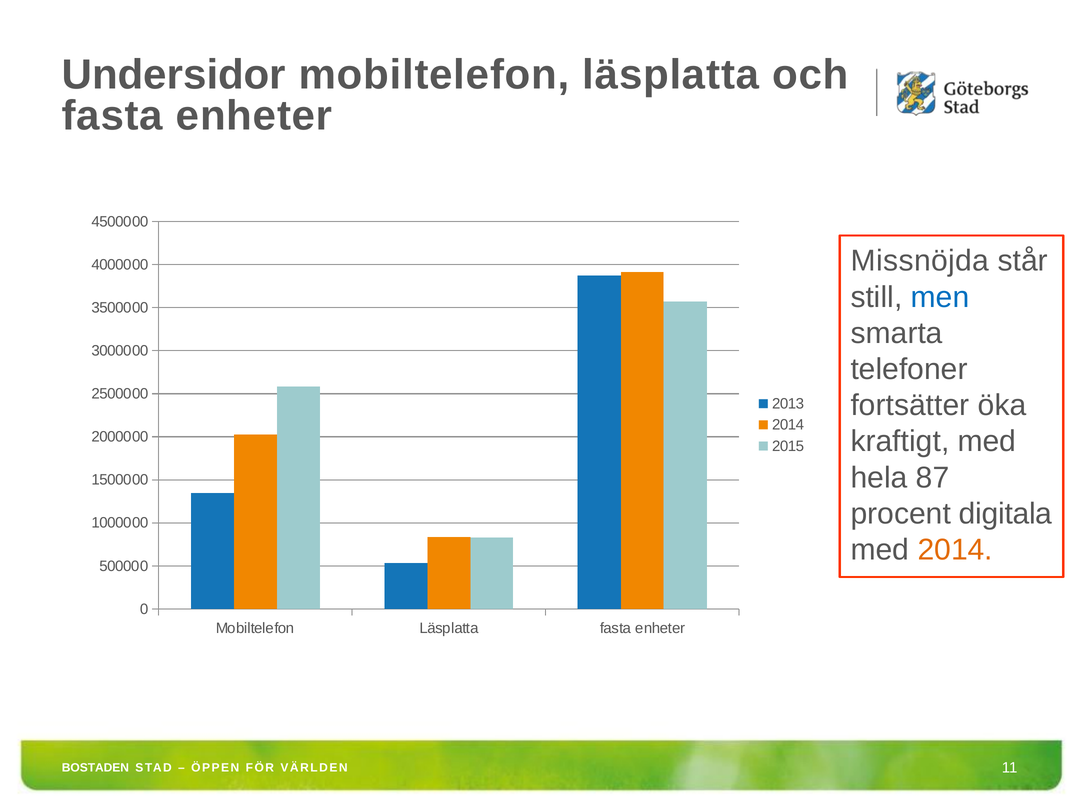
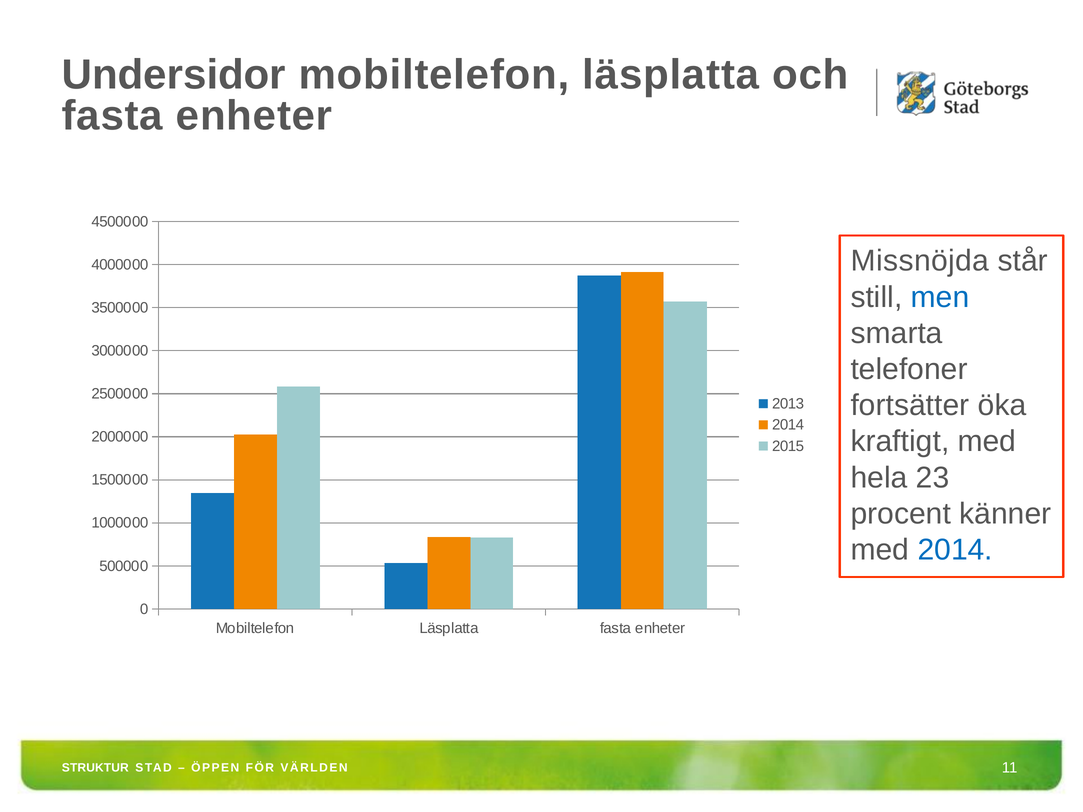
87: 87 -> 23 (933, 478)
digitala: digitala -> känner (1005, 514)
2014 colour: orange -> blue (955, 550)
BOSTADEN: BOSTADEN -> STRUKTUR (95, 768)
